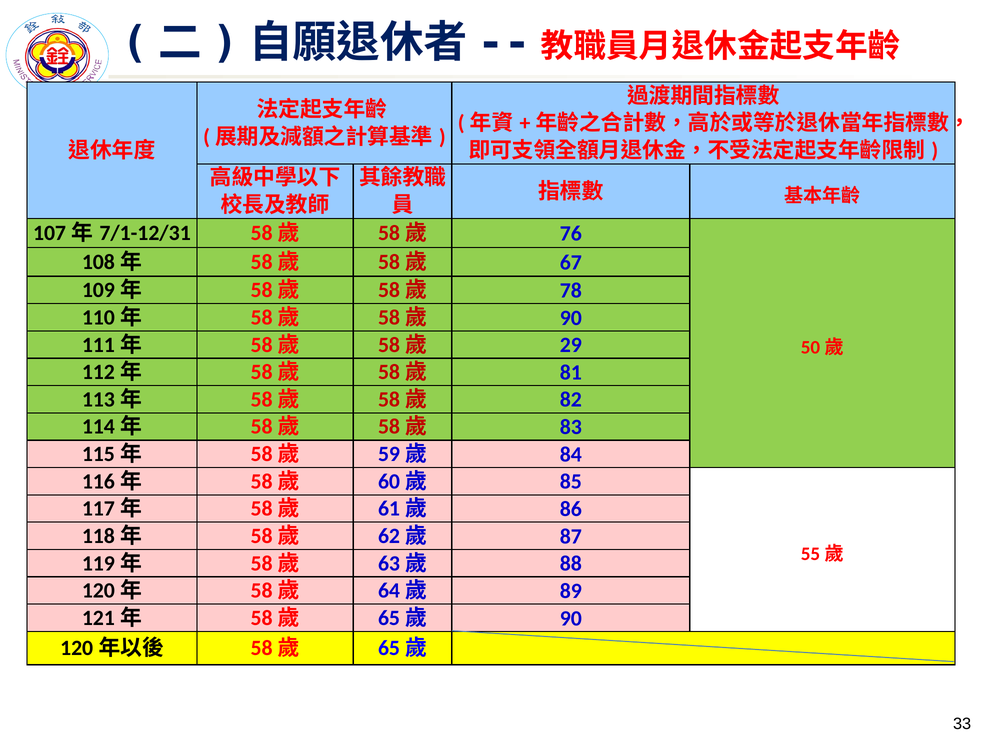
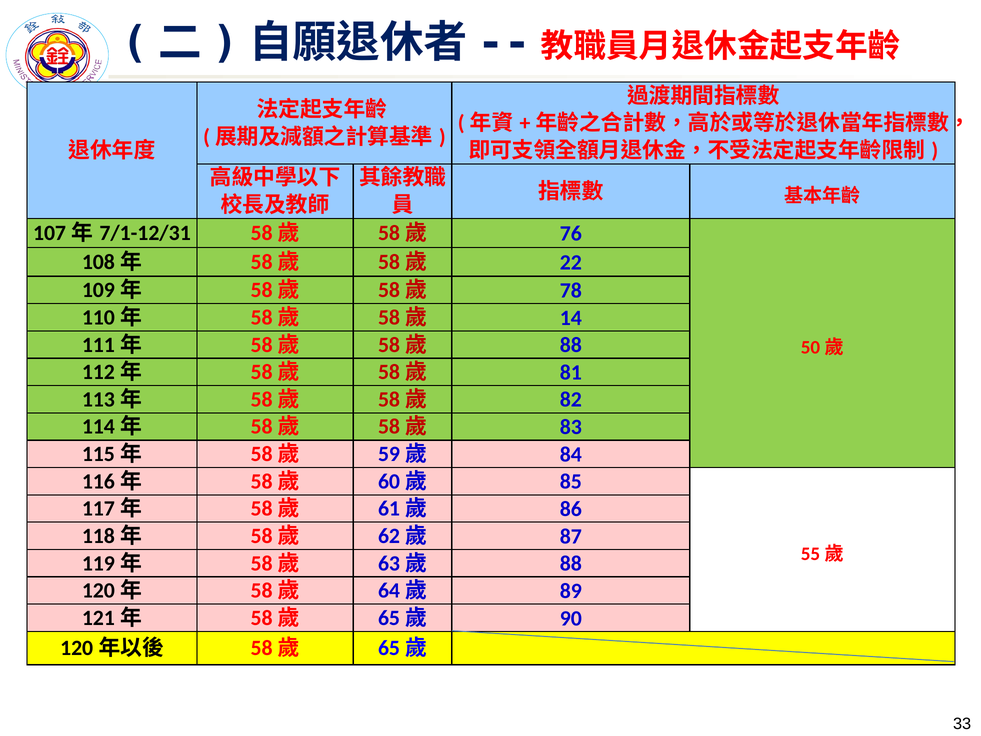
67: 67 -> 22 (571, 262)
90: 90 -> 14 (571, 318)
29: 29 -> 88 (571, 345)
